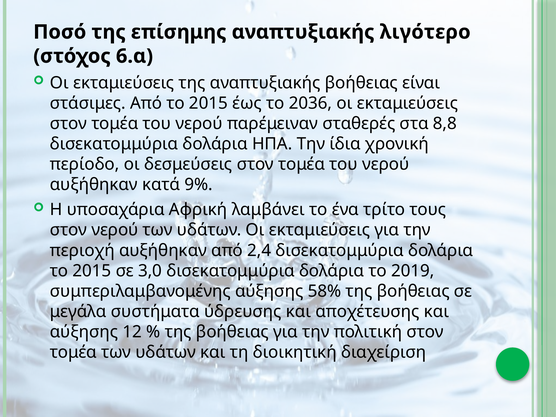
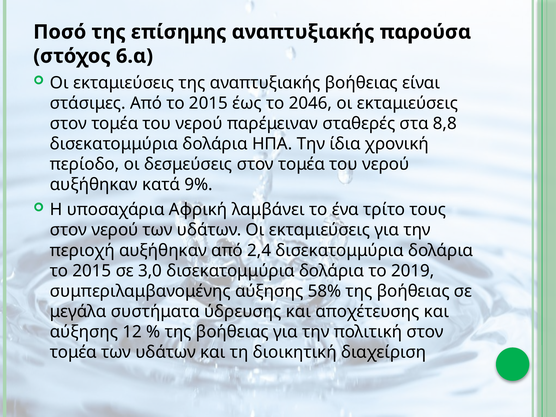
λιγότερο: λιγότερο -> παρούσα (425, 32)
2036: 2036 -> 2046 (310, 103)
